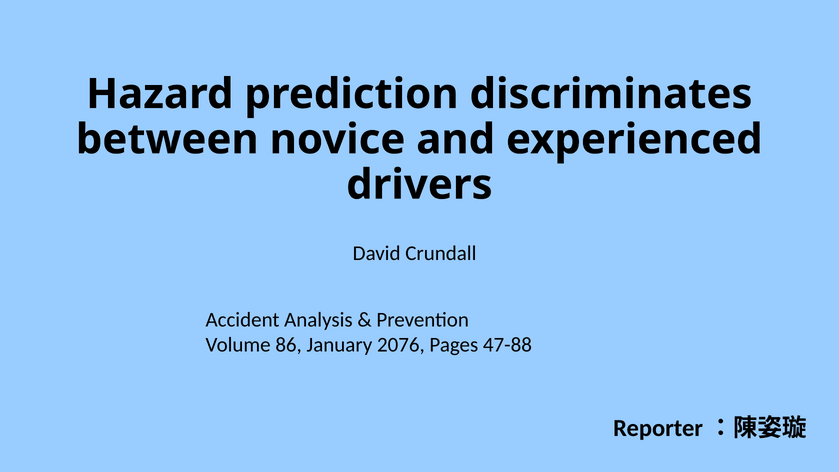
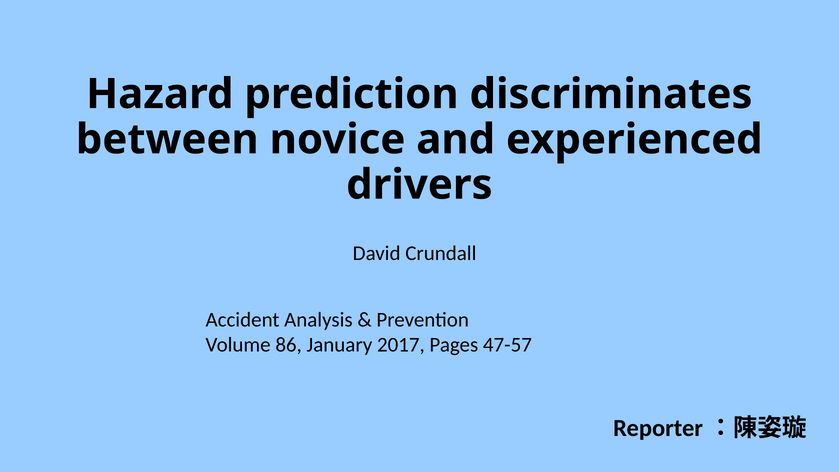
2076: 2076 -> 2017 (401, 345)
47-88: 47-88 -> 47-57 (507, 345)
